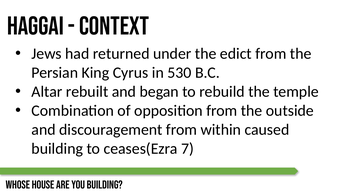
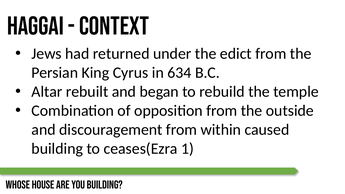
530: 530 -> 634 (179, 73)
7: 7 -> 1 (187, 149)
